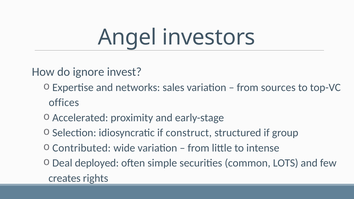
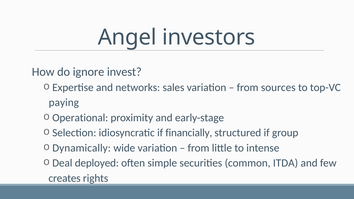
offices: offices -> paying (64, 103)
Accelerated: Accelerated -> Operational (80, 118)
construct: construct -> financially (189, 133)
Contributed: Contributed -> Dynamically (82, 148)
LOTS: LOTS -> ITDA (286, 163)
